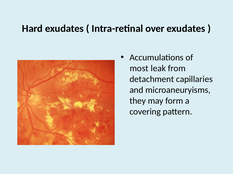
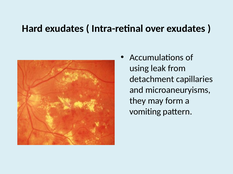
most: most -> using (139, 69)
covering: covering -> vomiting (145, 112)
